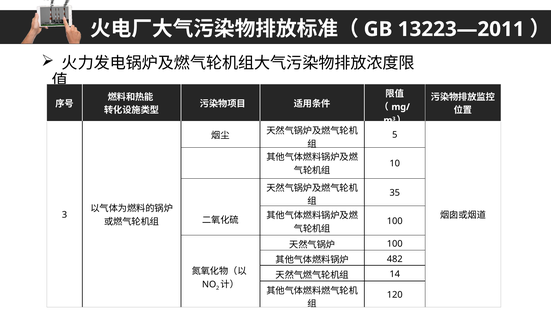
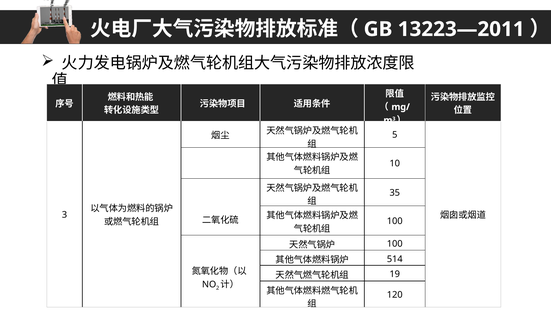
482: 482 -> 514 (395, 259)
14: 14 -> 19 (395, 274)
